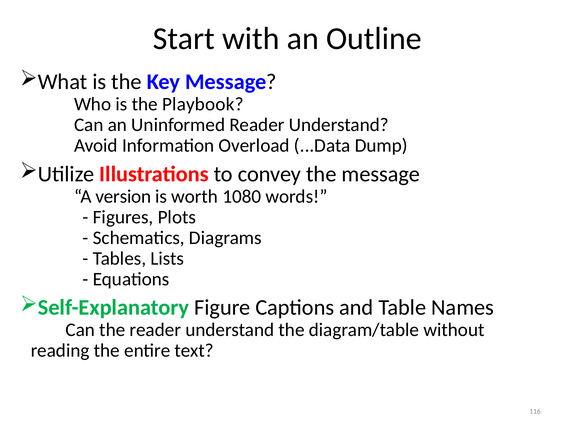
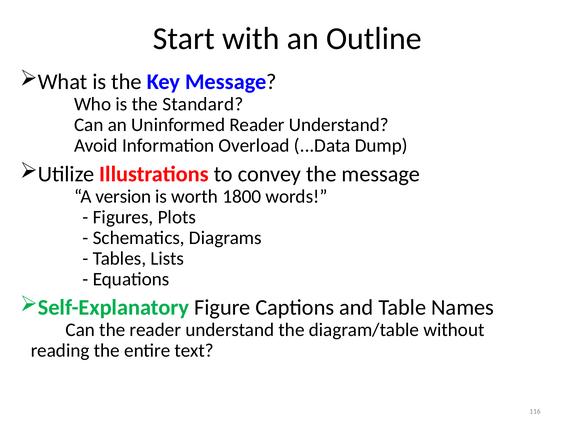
Playbook: Playbook -> Standard (203, 104)
1080: 1080 -> 1800 (242, 197)
